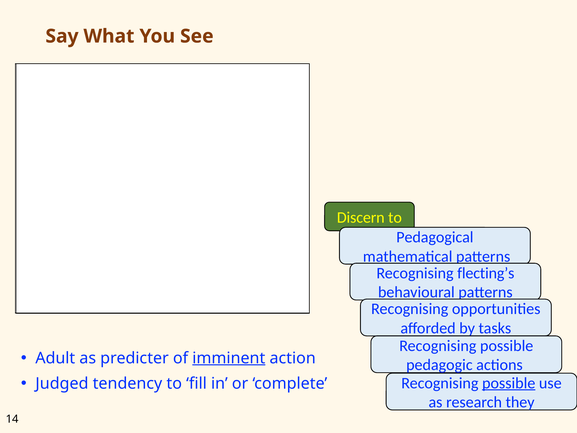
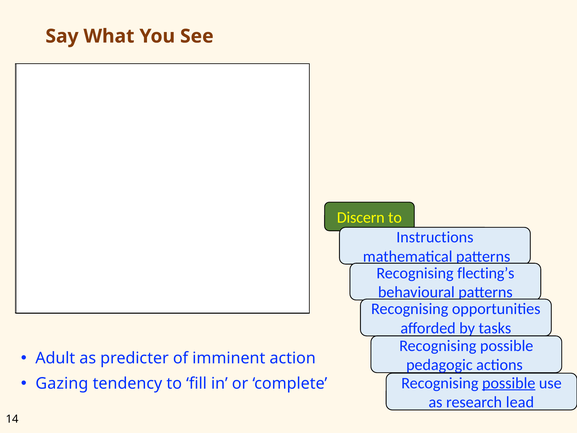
Pedagogical: Pedagogical -> Instructions (435, 237)
imminent underline: present -> none (229, 358)
Judged: Judged -> Gazing (62, 383)
they: they -> lead (520, 402)
